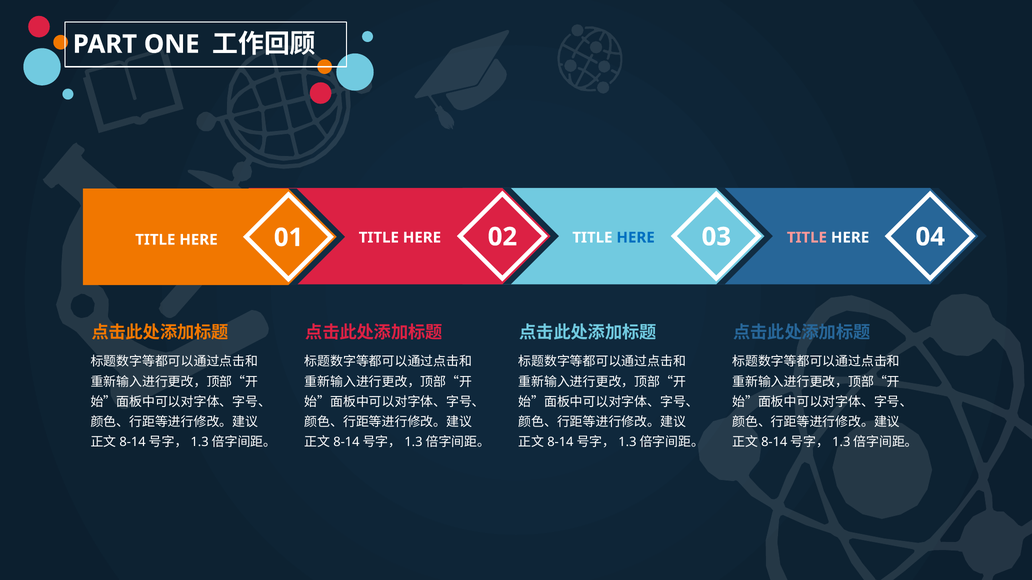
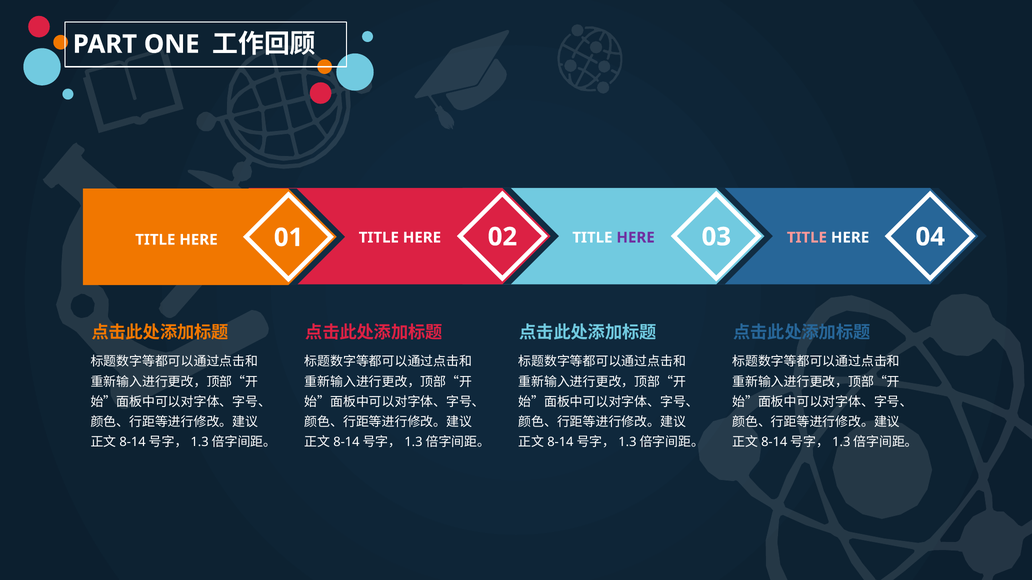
HERE colour: blue -> purple (636, 238)
